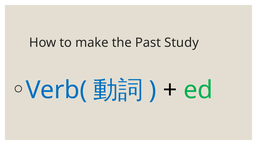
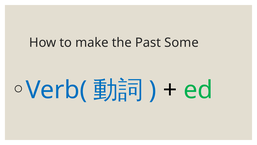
Study: Study -> Some (182, 43)
